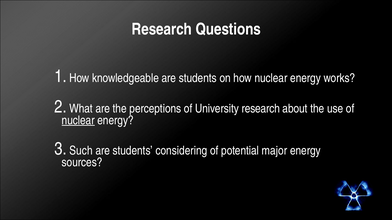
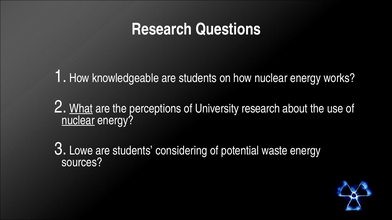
What underline: none -> present (81, 109)
Such: Such -> Lowe (81, 151)
major: major -> waste (275, 151)
